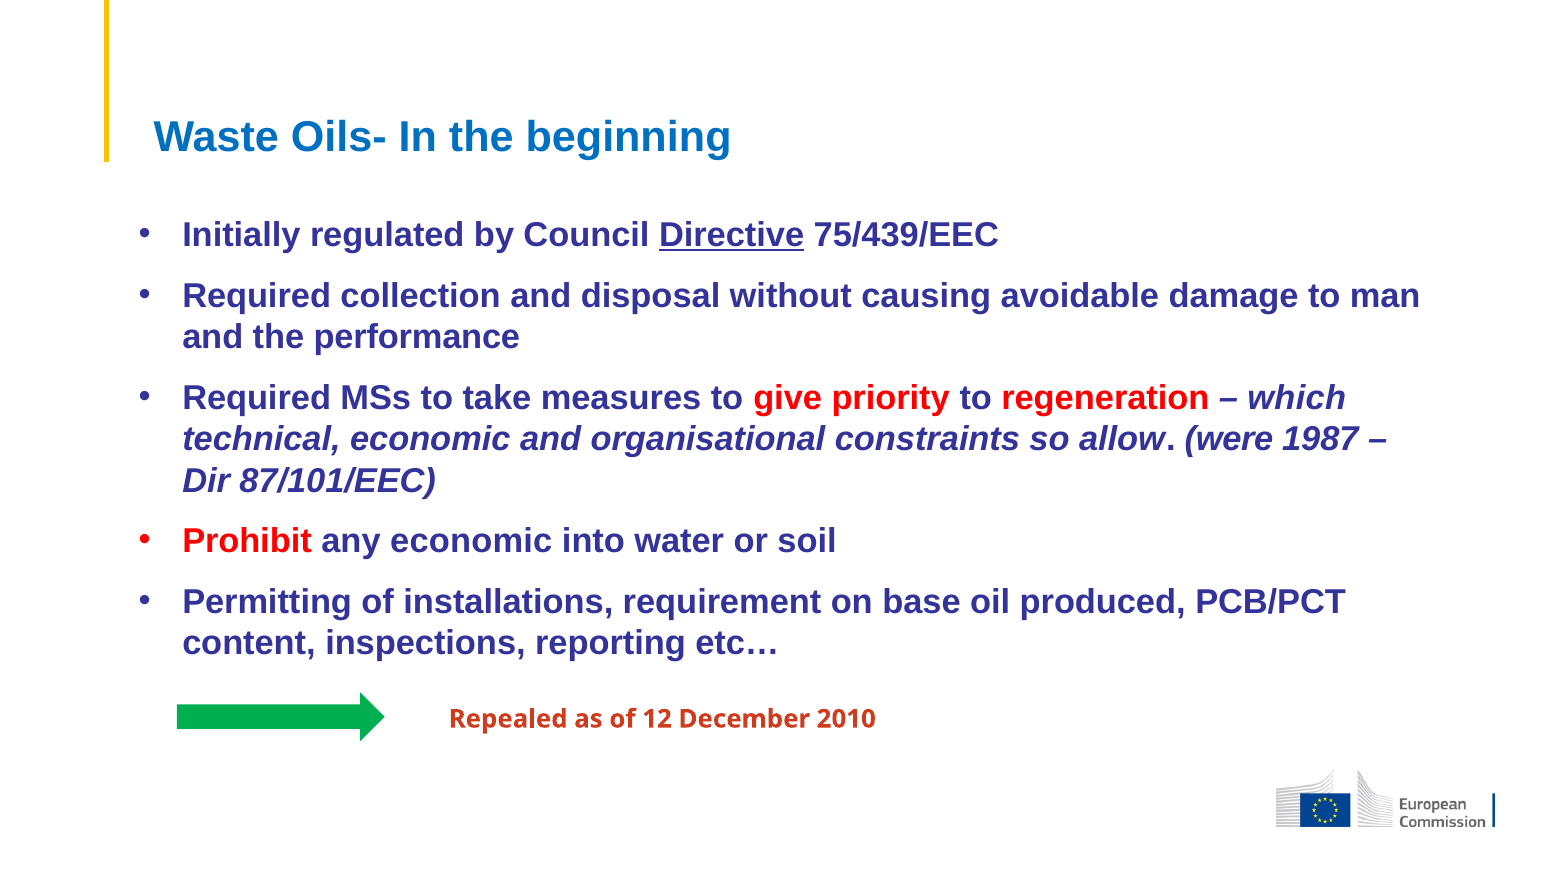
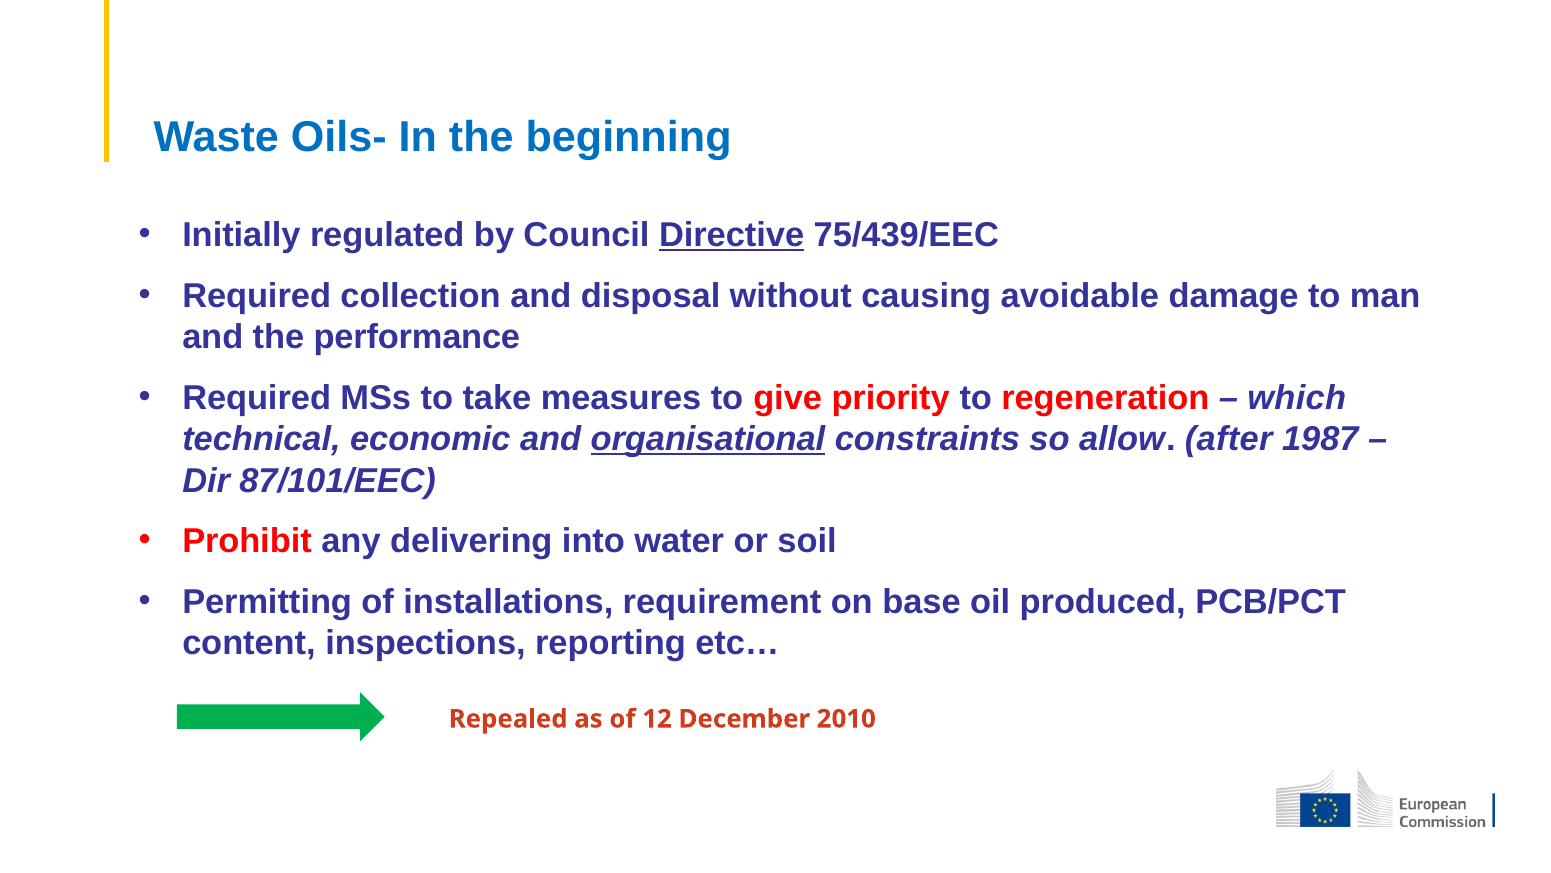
organisational underline: none -> present (708, 439)
were: were -> after (1229, 439)
any economic: economic -> delivering (471, 541)
